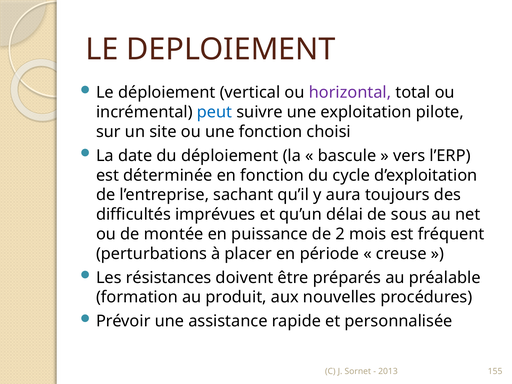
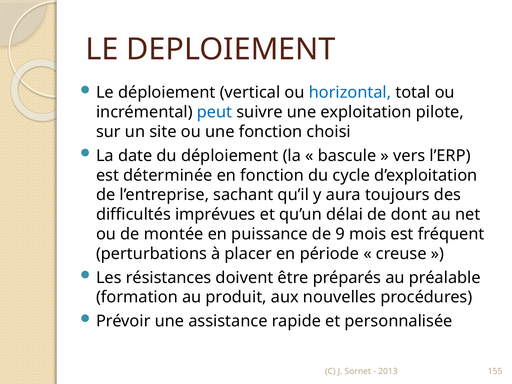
horizontal colour: purple -> blue (350, 93)
sous: sous -> dont (409, 215)
2: 2 -> 9 (340, 234)
